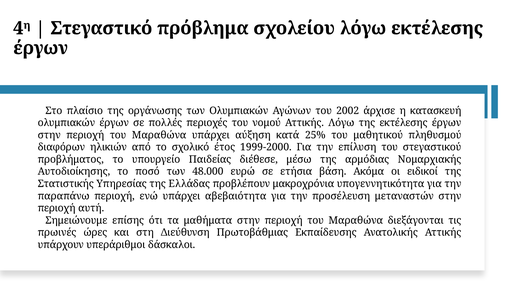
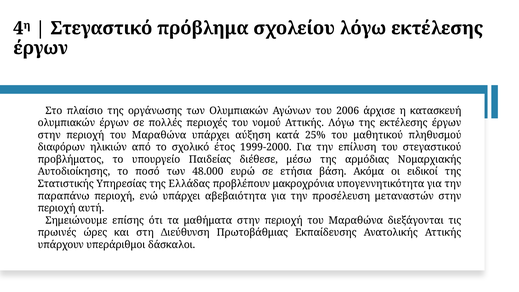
2002: 2002 -> 2006 (348, 111)
